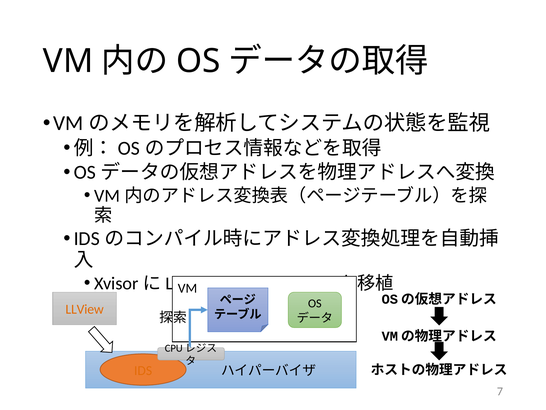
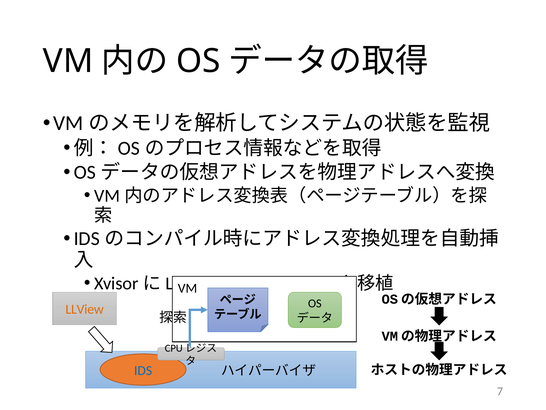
IDS colour: orange -> blue (143, 370)
